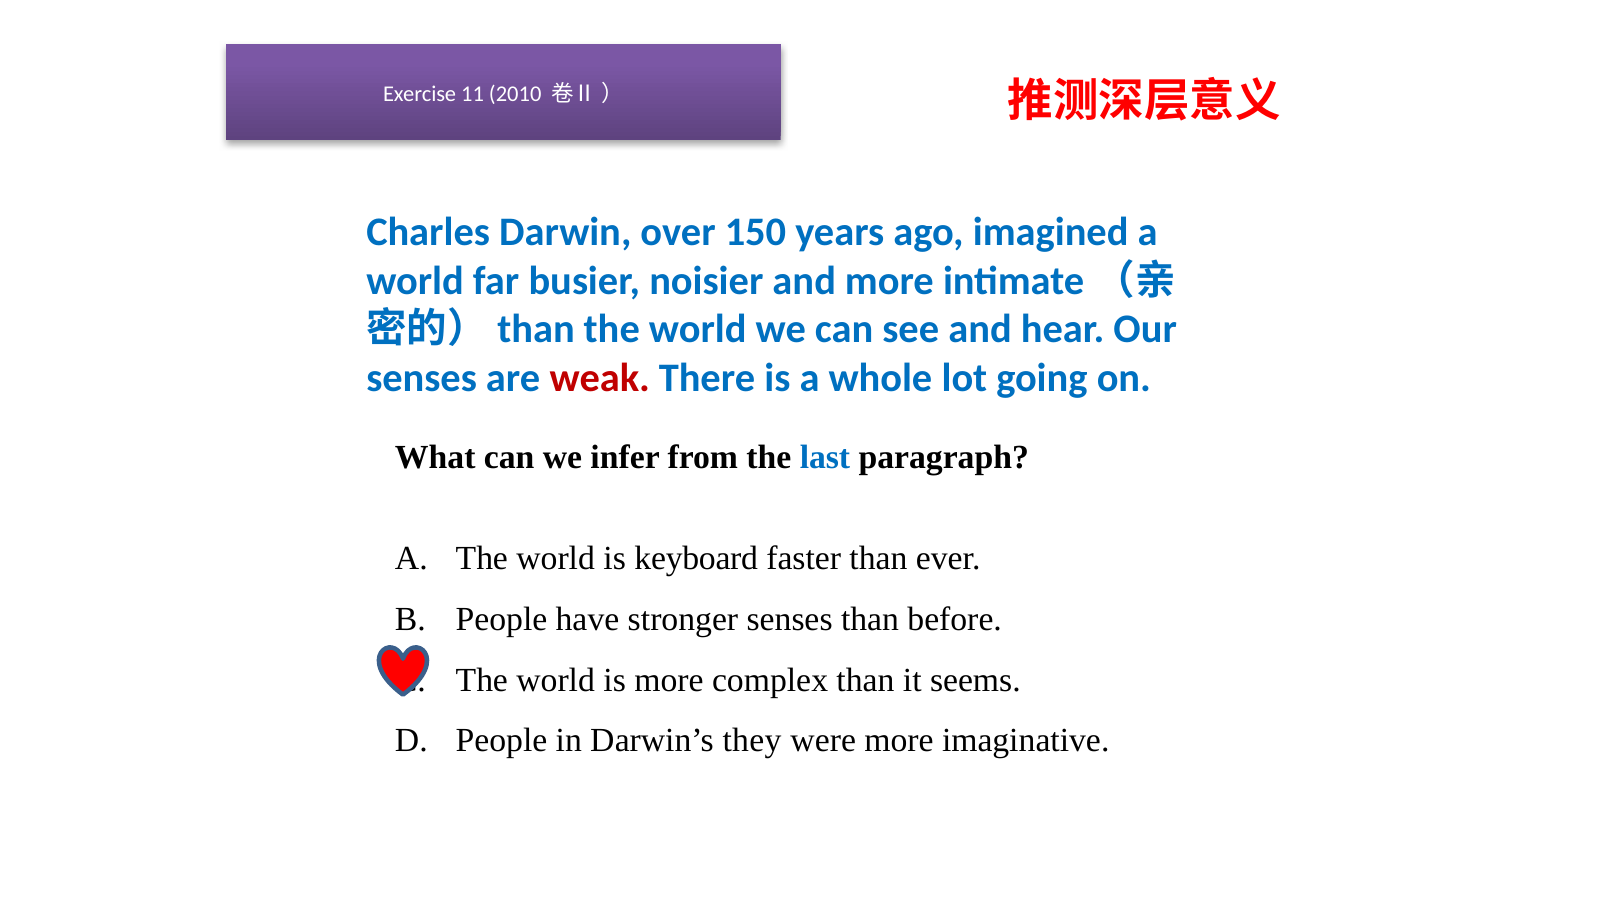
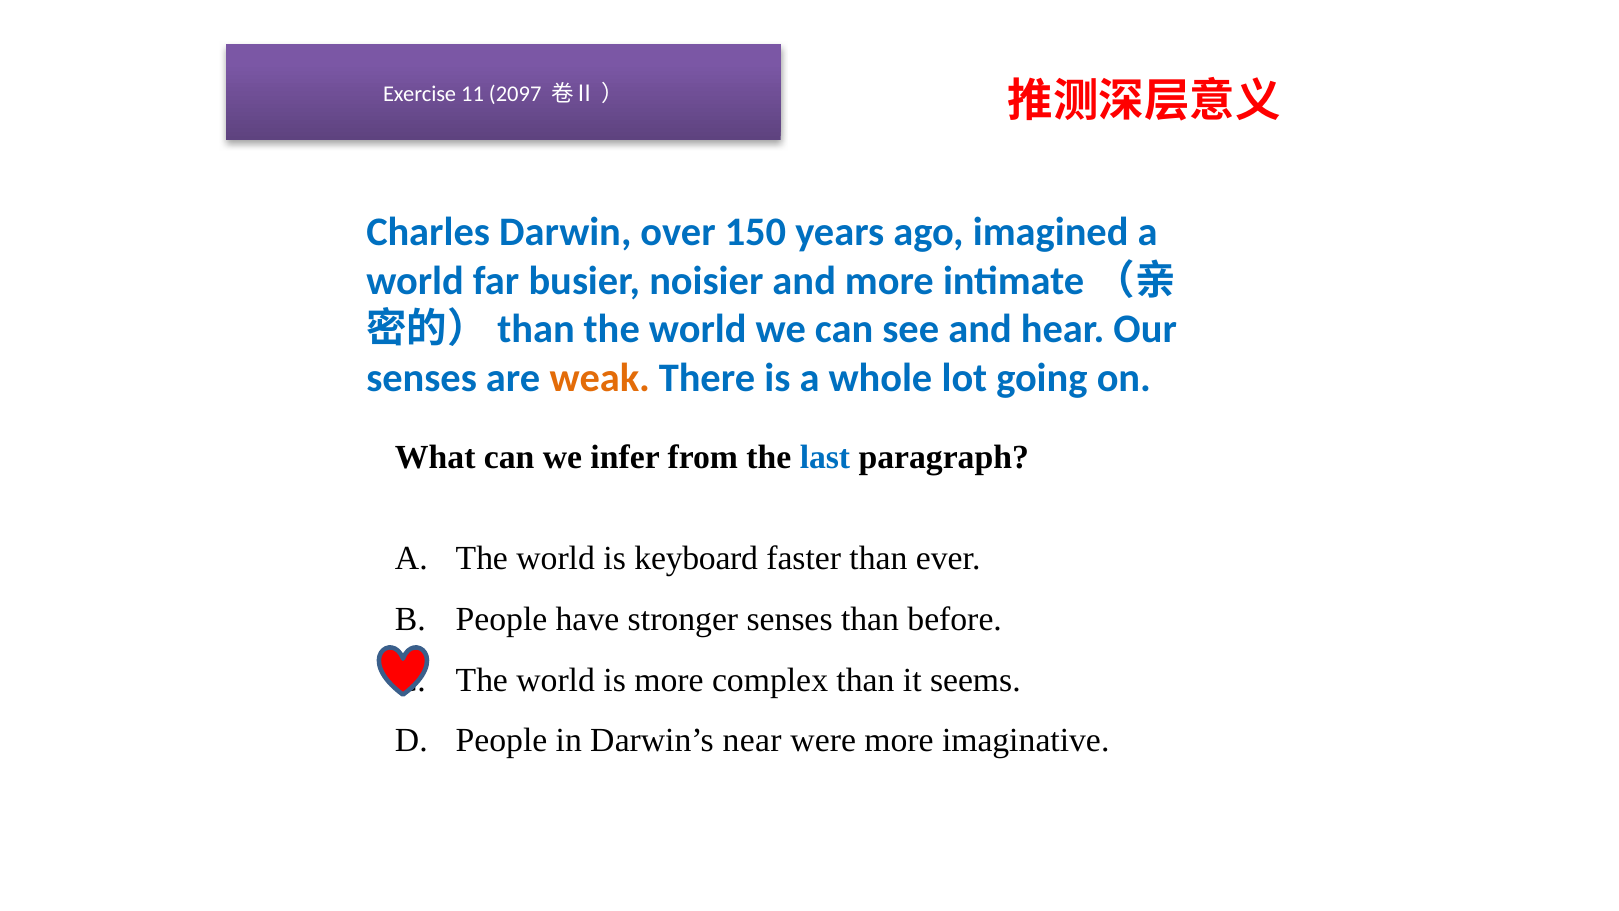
2010: 2010 -> 2097 (515, 94)
weak colour: red -> orange (600, 378)
they: they -> near (752, 740)
